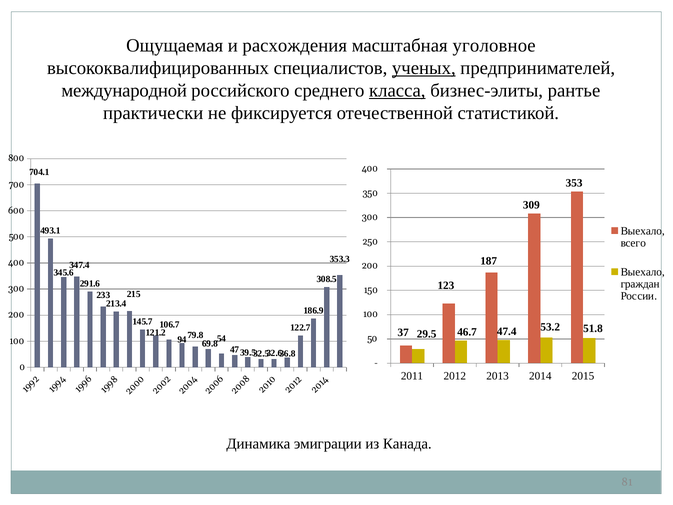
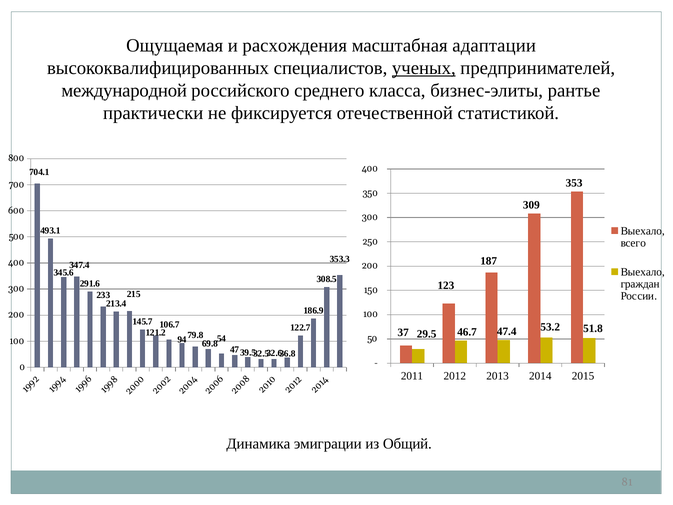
уголовное: уголовное -> адаптации (494, 46)
класса underline: present -> none (397, 90)
Канада: Канада -> Общий (407, 444)
